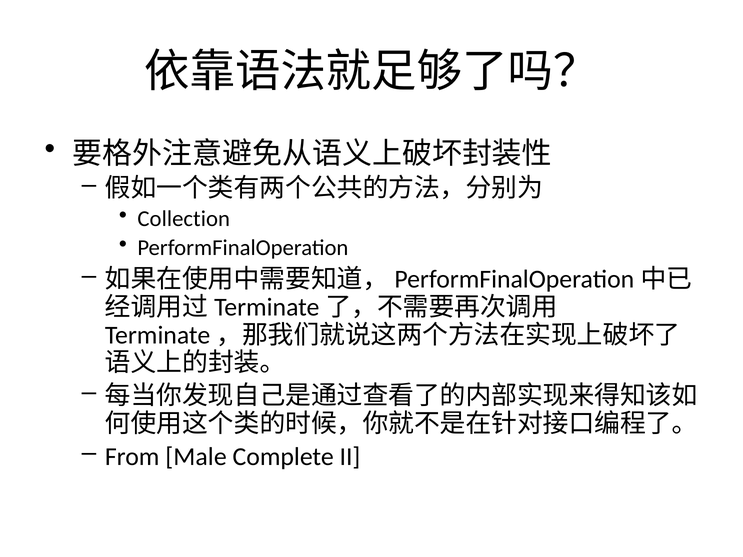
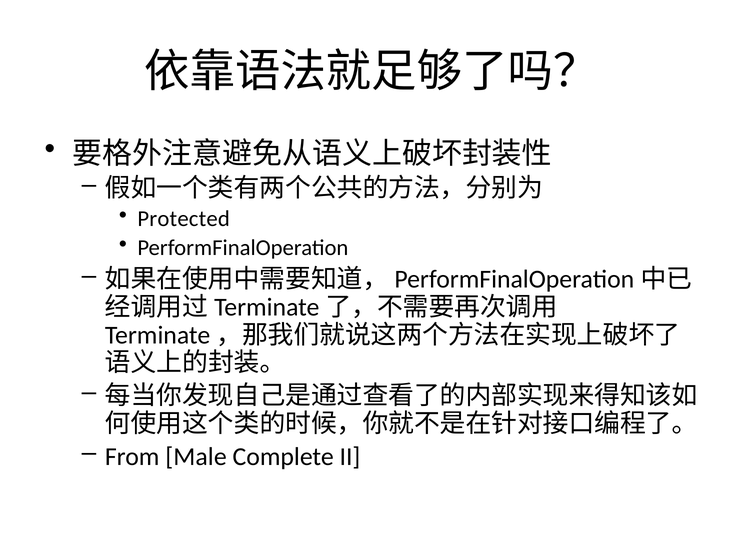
Collection: Collection -> Protected (184, 219)
